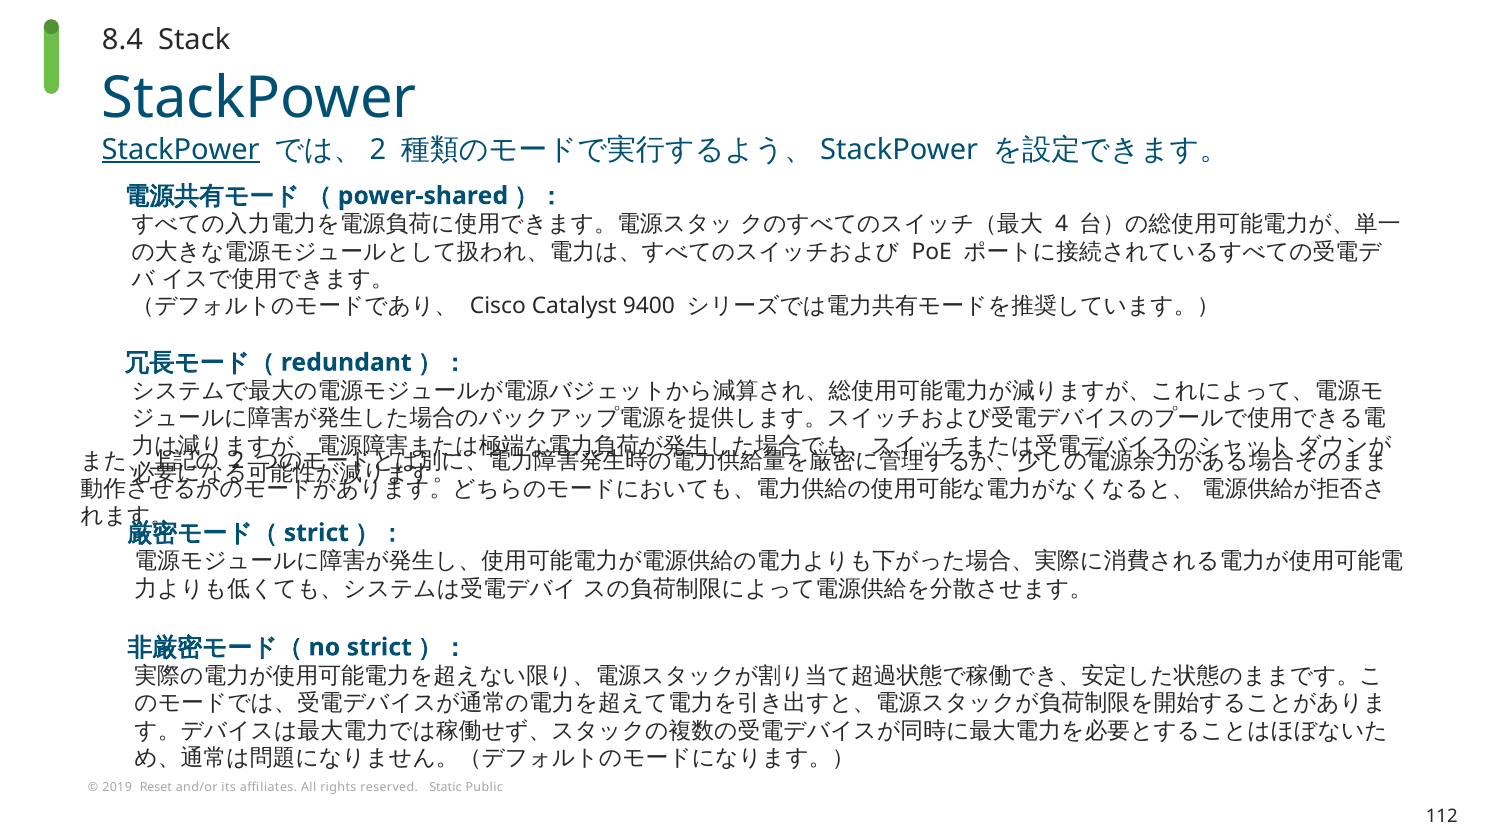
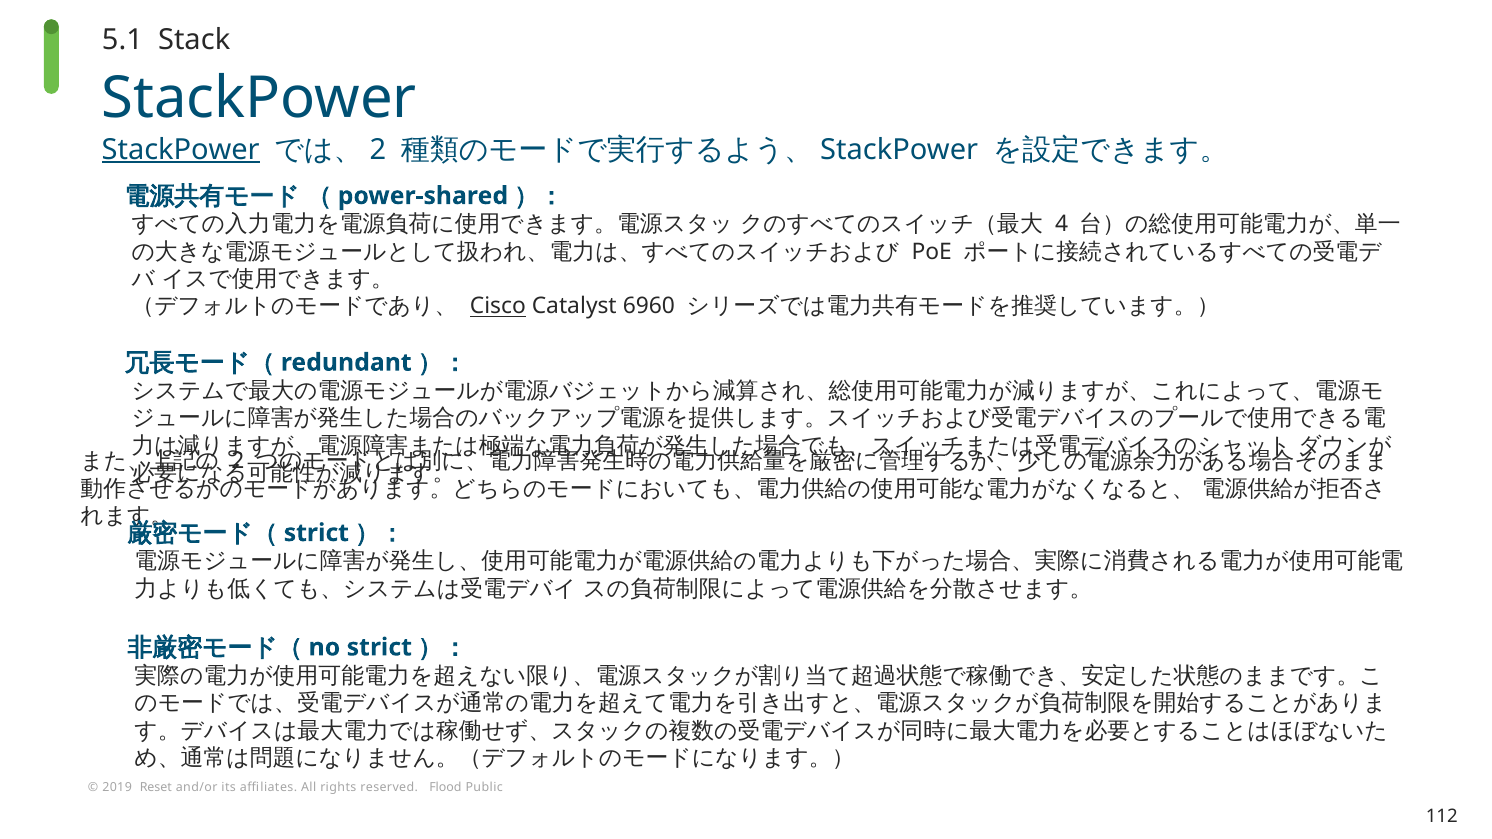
8.4: 8.4 -> 5.1 (122, 40)
Cisco underline: none -> present (498, 307)
9400: 9400 -> 6960 (649, 307)
Static: Static -> Flood (445, 787)
